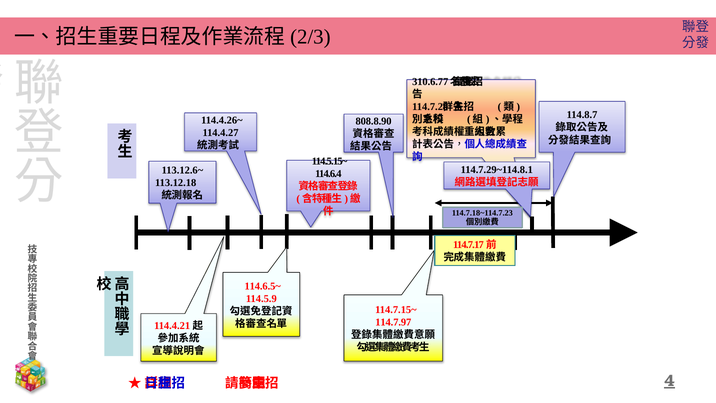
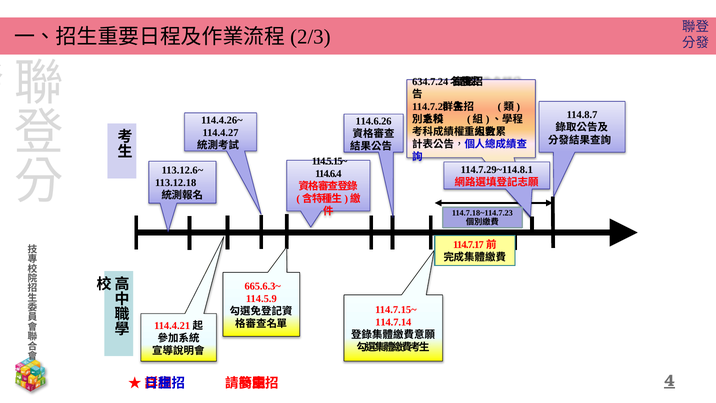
310.6.77: 310.6.77 -> 634.7.24 (430, 82)
808.8.90: 808.8.90 -> 114.6.26 (374, 121)
114.6.5~: 114.6.5~ -> 665.6.3~ (263, 286)
114.7.97: 114.7.97 -> 114.7.14 (393, 322)
